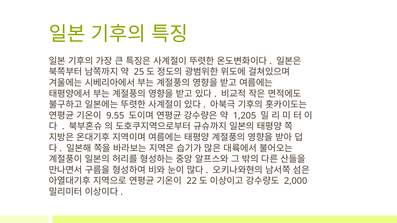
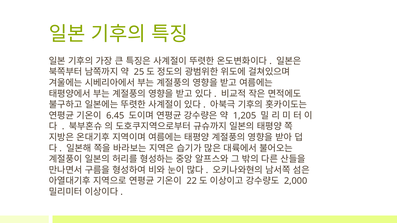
9.55: 9.55 -> 6.45 (115, 116)
